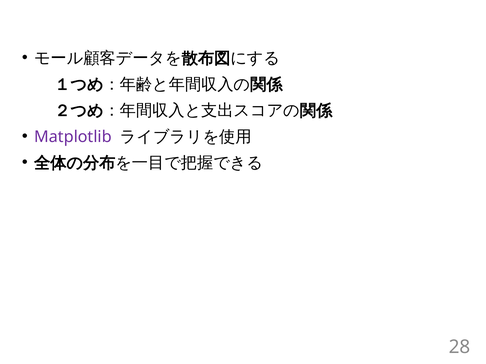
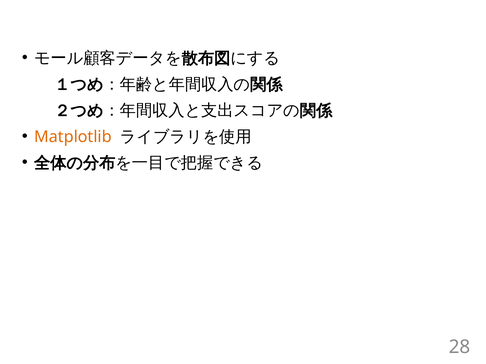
Matplotlib colour: purple -> orange (73, 137)
